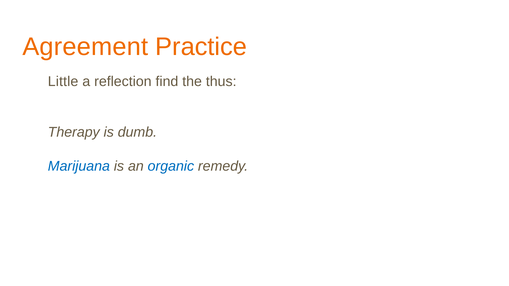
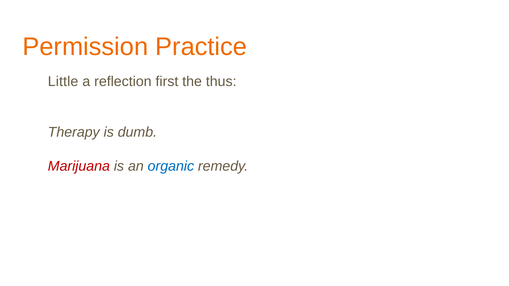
Agreement: Agreement -> Permission (85, 47)
find: find -> first (167, 81)
Marijuana colour: blue -> red (79, 166)
